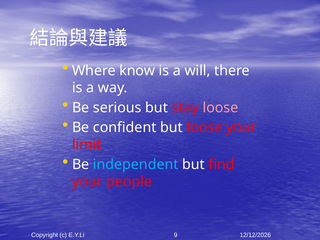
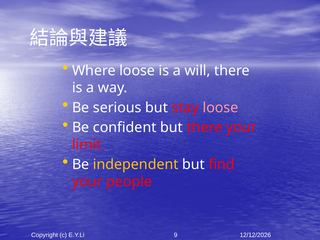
Where know: know -> loose (137, 71)
but loose: loose -> there (205, 128)
independent colour: light blue -> yellow (136, 165)
